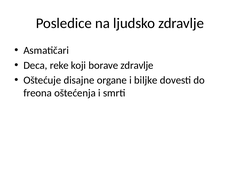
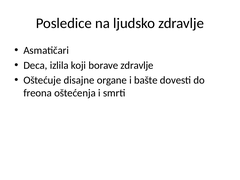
reke: reke -> izlila (59, 65)
biljke: biljke -> bašte (146, 80)
